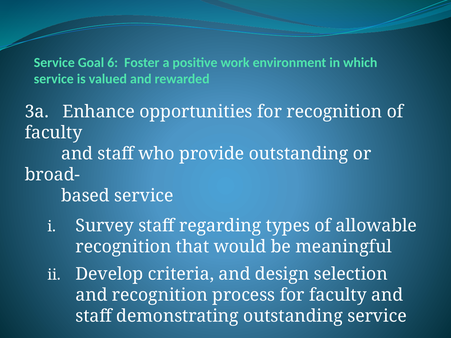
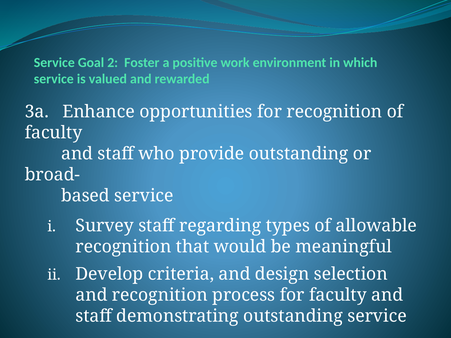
6: 6 -> 2 (113, 63)
